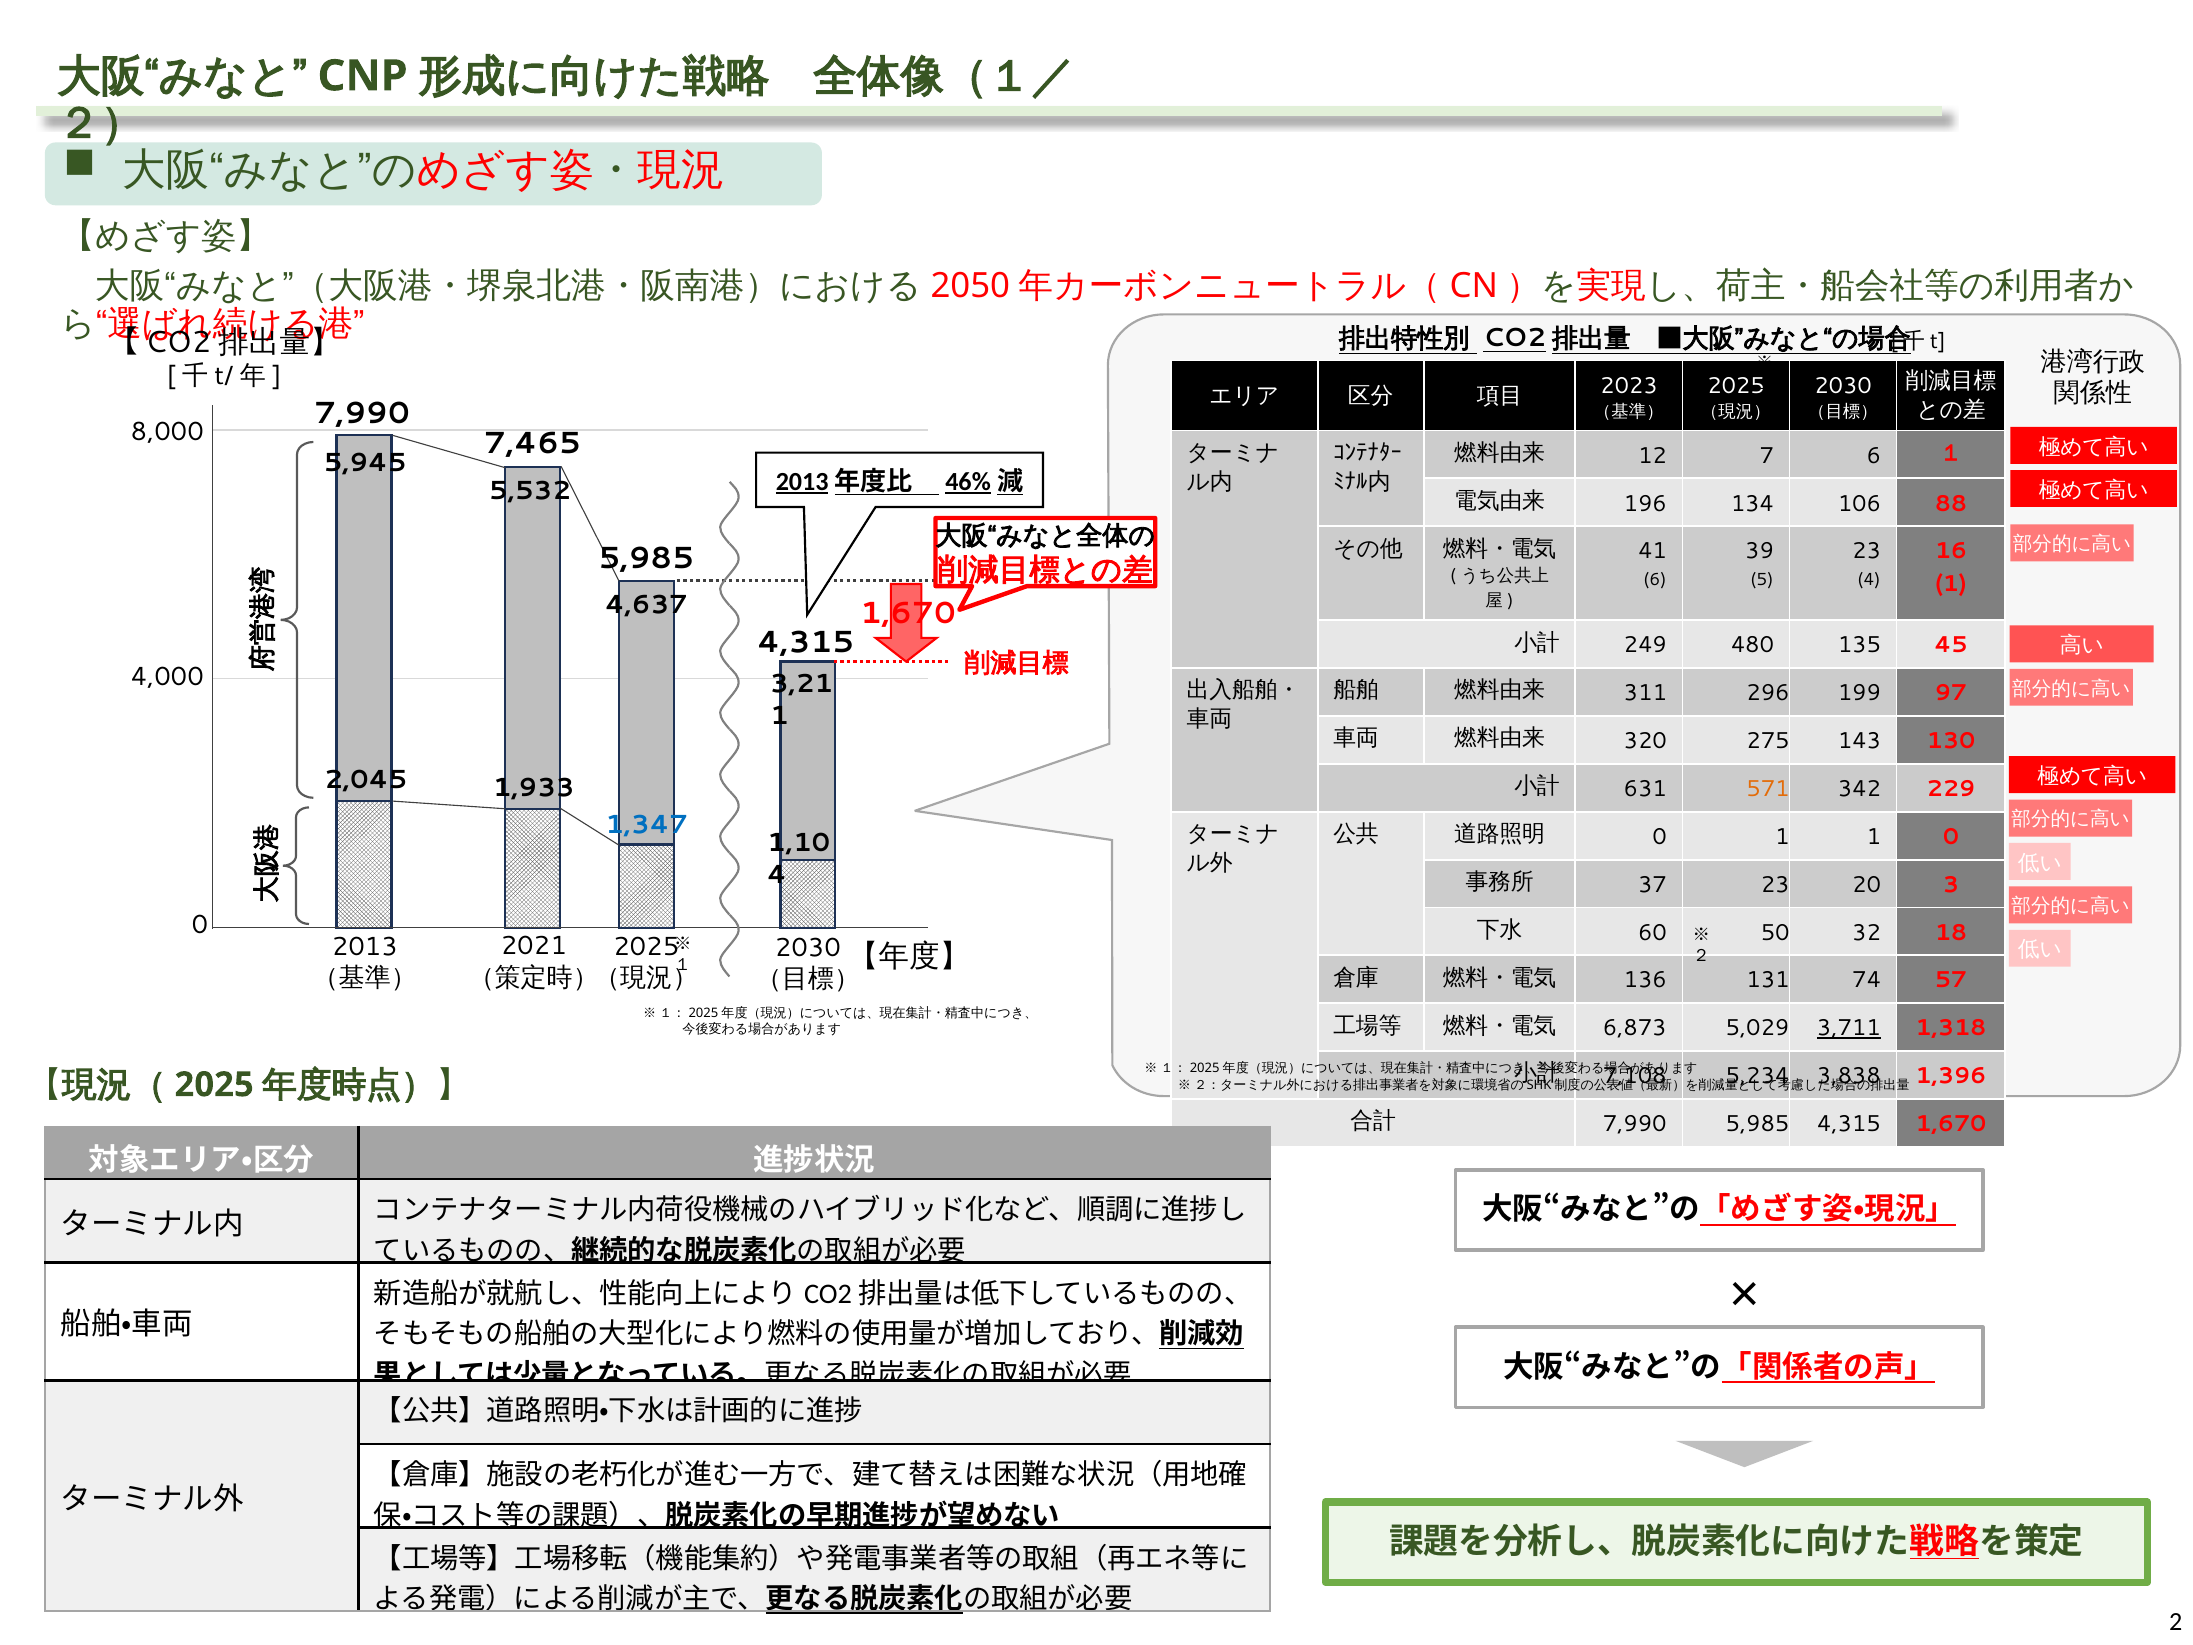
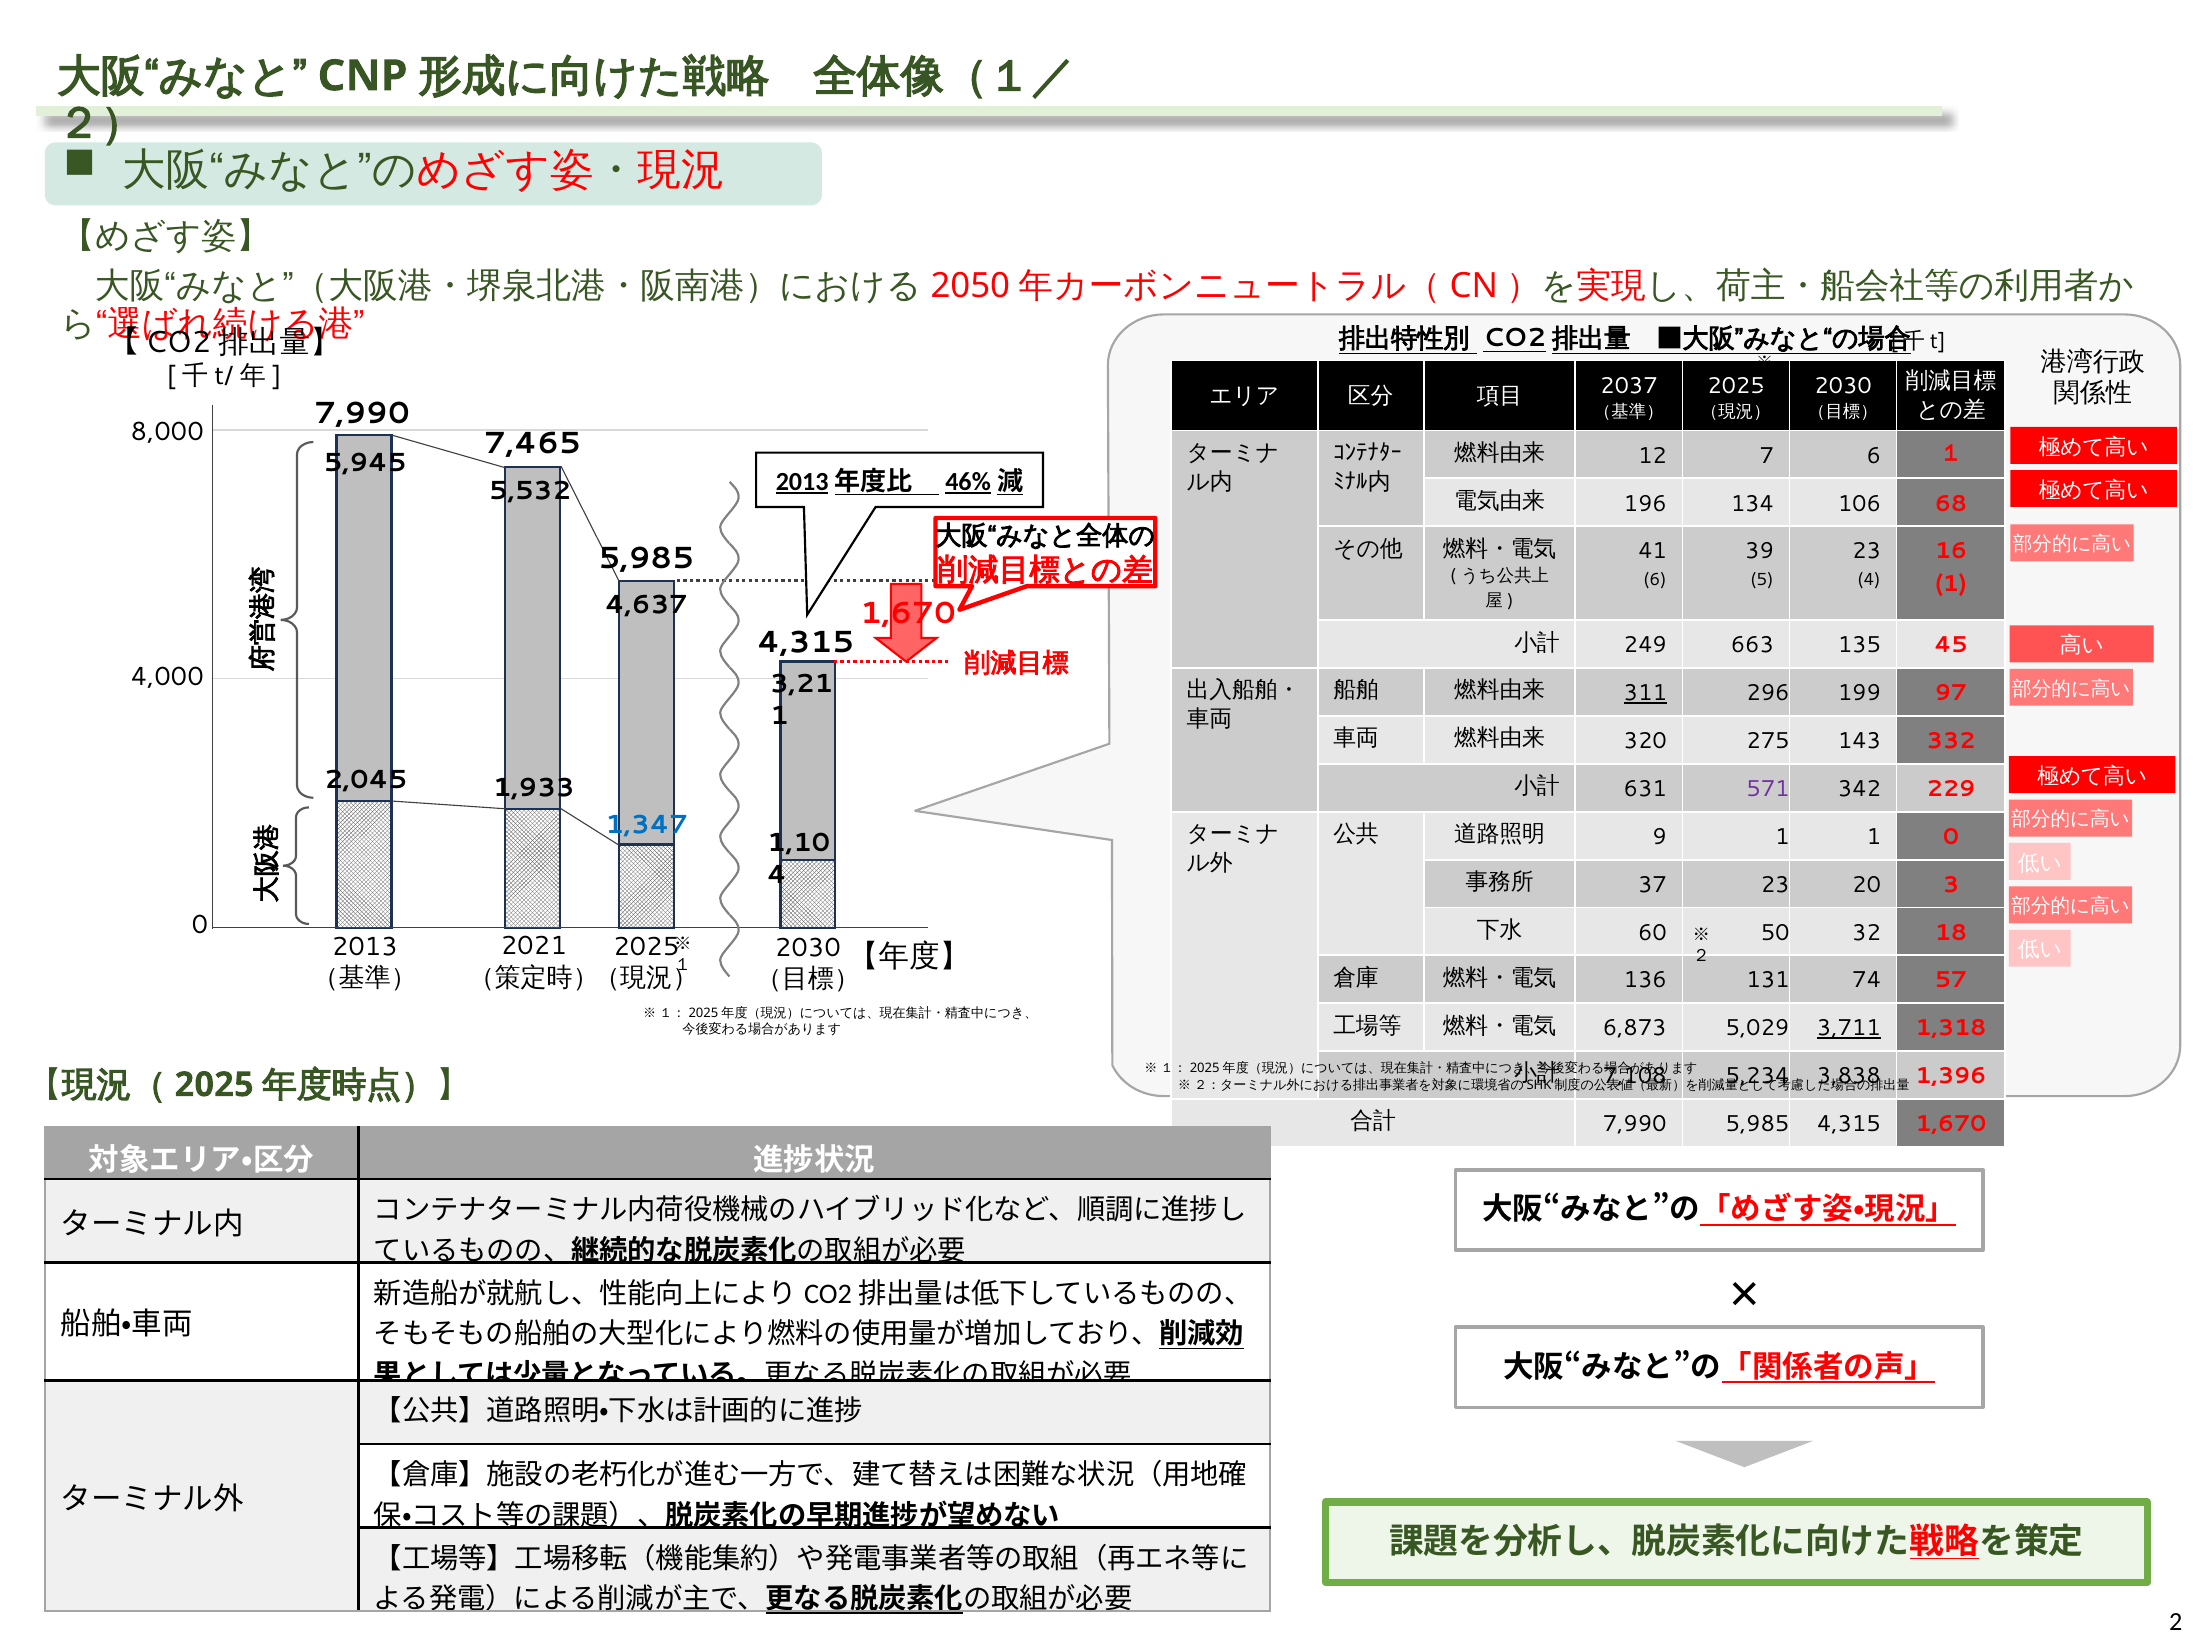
2023: 2023 -> 2037 (1629, 385)
88: 88 -> 68 (1951, 503)
480: 480 -> 663 (1752, 645)
311 underline: none -> present (1645, 693)
130: 130 -> 332 (1951, 741)
571 colour: orange -> purple (1768, 789)
0: 0 -> 9 (1660, 837)
